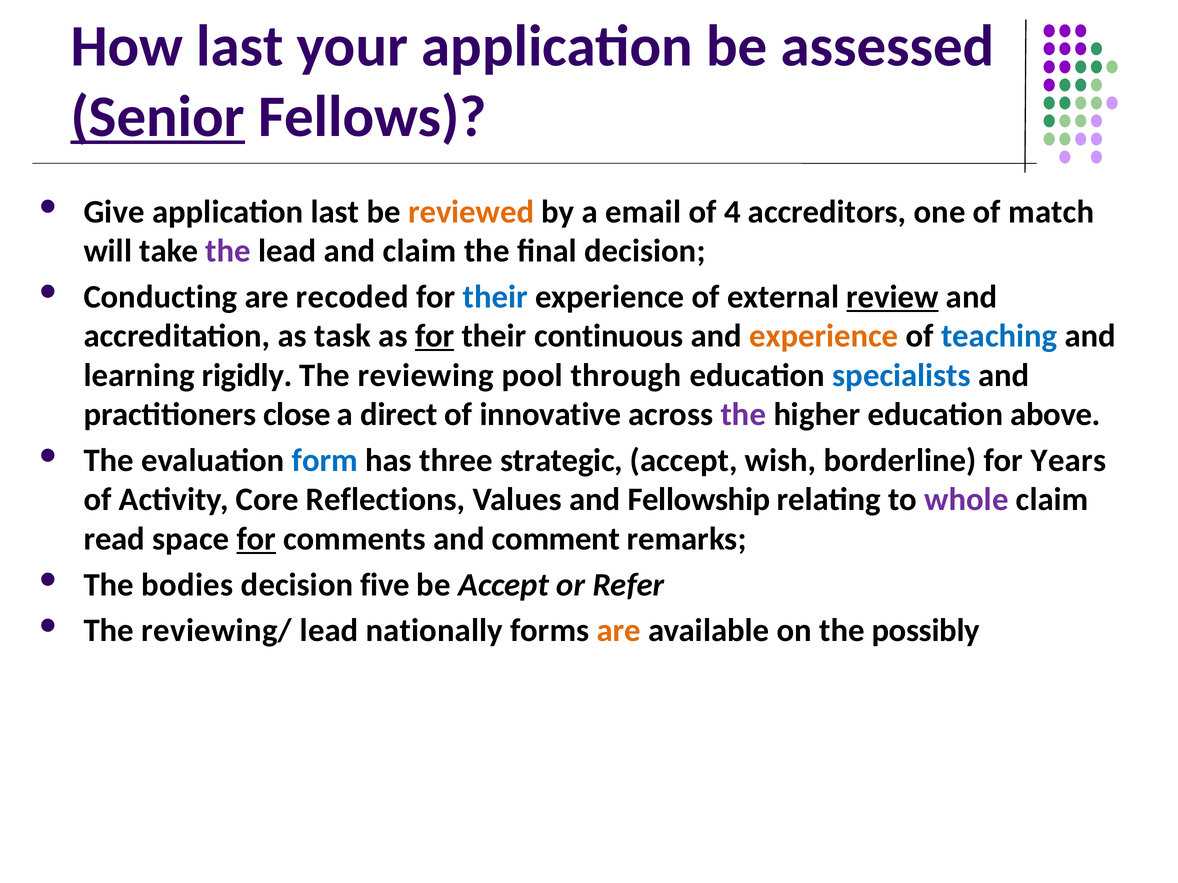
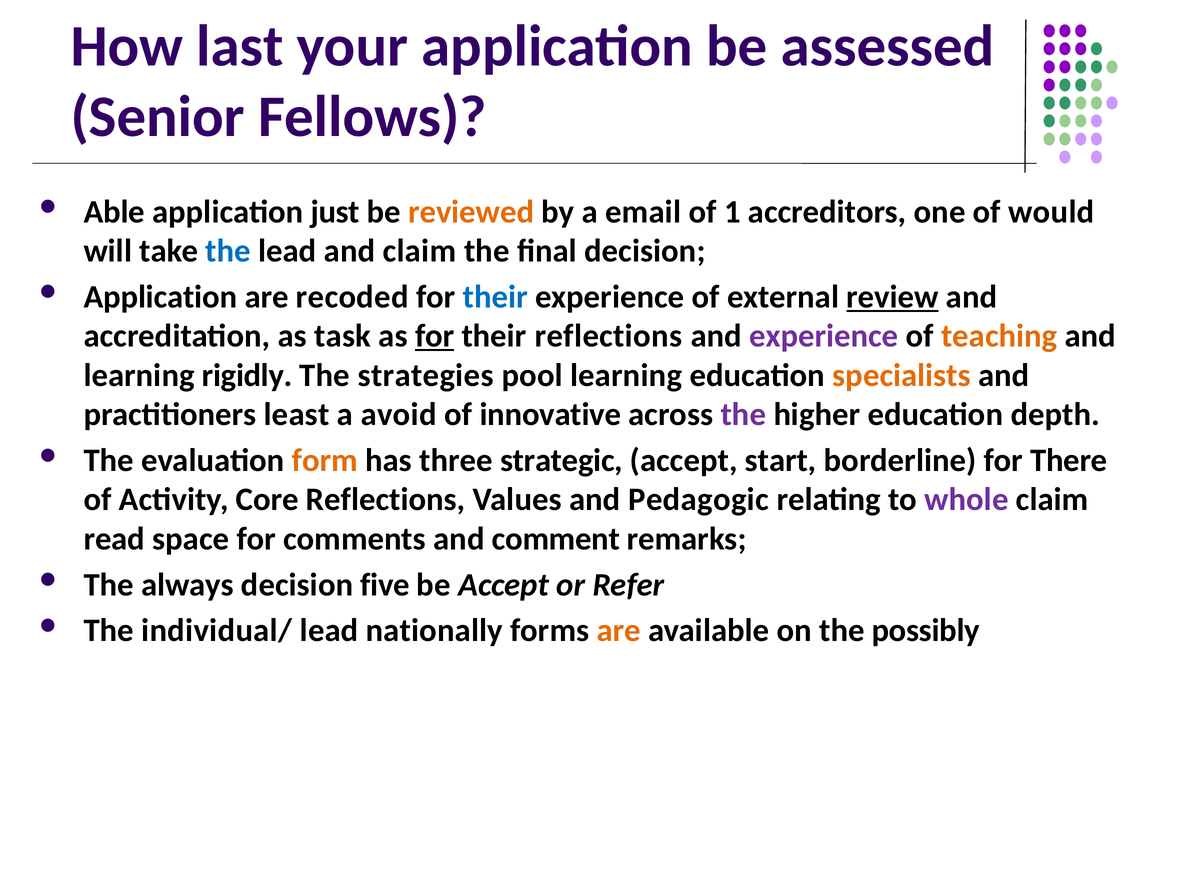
Senior underline: present -> none (158, 117)
Give: Give -> Able (114, 212)
application last: last -> just (335, 212)
4: 4 -> 1 (732, 212)
match: match -> would (1051, 212)
the colour: purple -> blue (228, 251)
Conducting: Conducting -> Application (160, 297)
their continuous: continuous -> reflections (608, 336)
experience colour: orange -> purple (824, 336)
teaching colour: blue -> orange (999, 336)
reviewing: reviewing -> strategies (426, 376)
pool through: through -> learning (626, 376)
specialists colour: blue -> orange (902, 376)
close: close -> least (297, 415)
direct: direct -> avoid (399, 415)
above: above -> depth (1055, 415)
form colour: blue -> orange (325, 461)
wish: wish -> start (781, 461)
Years: Years -> There (1069, 461)
Fellowship: Fellowship -> Pedagogic (699, 500)
for underline: present -> none (256, 539)
bodies: bodies -> always (188, 585)
reviewing/: reviewing/ -> individual/ (217, 631)
